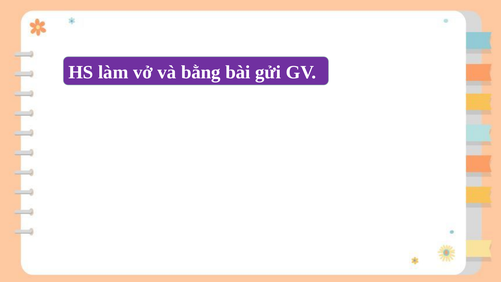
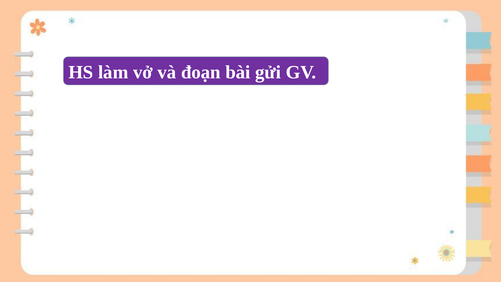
bằng: bằng -> đoạn (201, 72)
